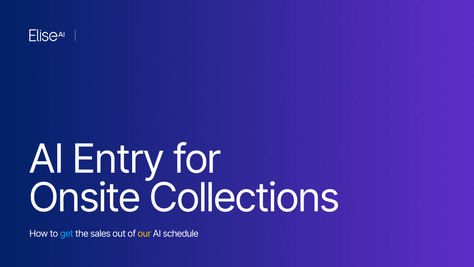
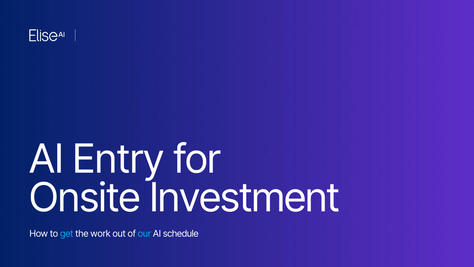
Collections: Collections -> Investment (245, 198)
sales: sales -> work (100, 233)
our colour: yellow -> light blue (144, 233)
